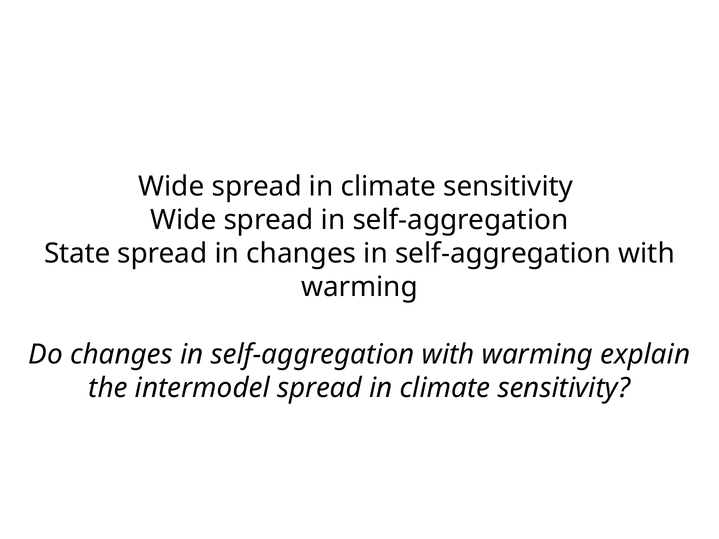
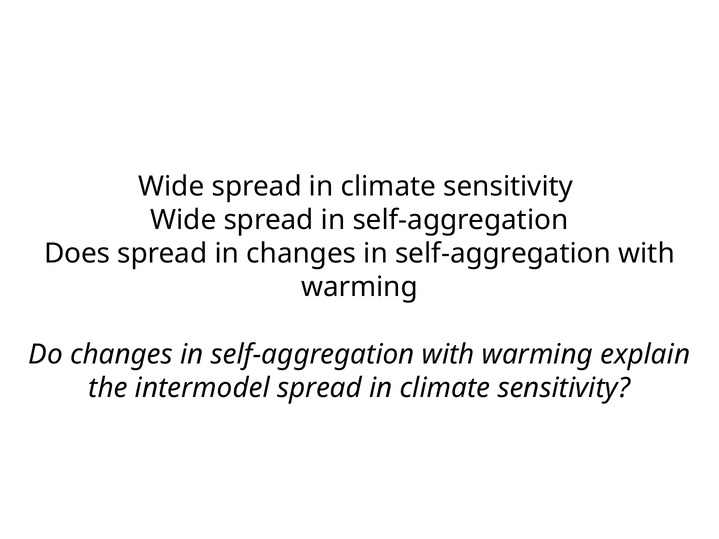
State: State -> Does (77, 254)
